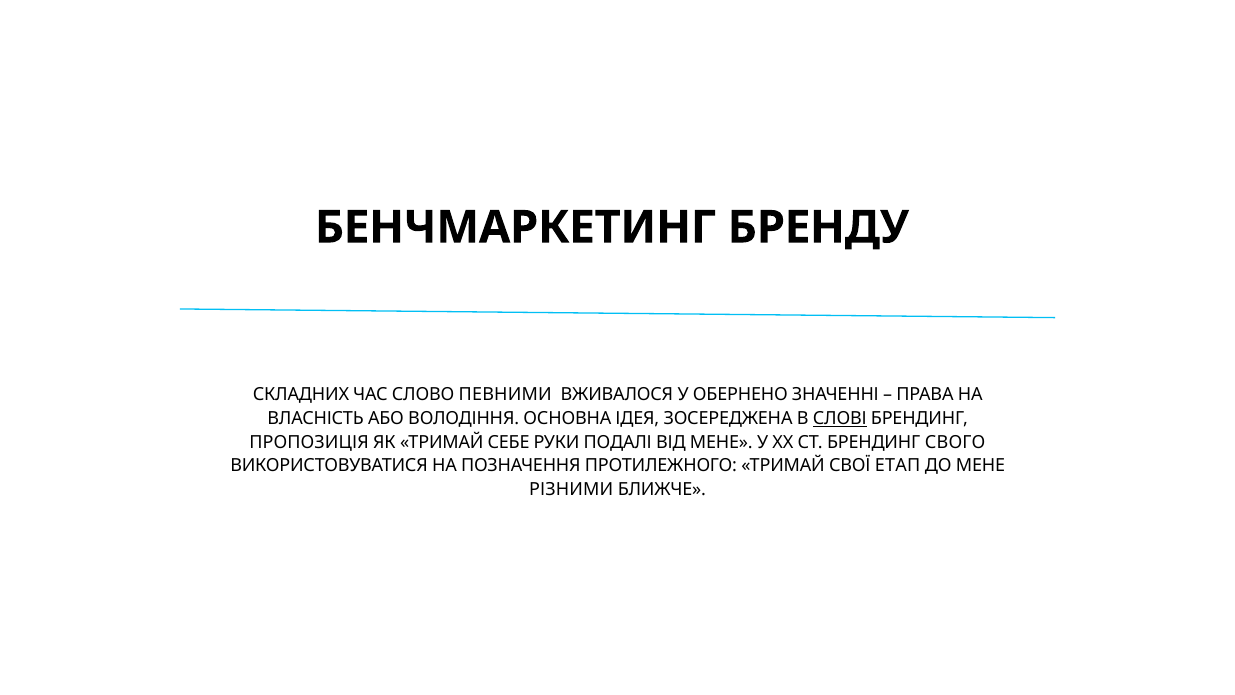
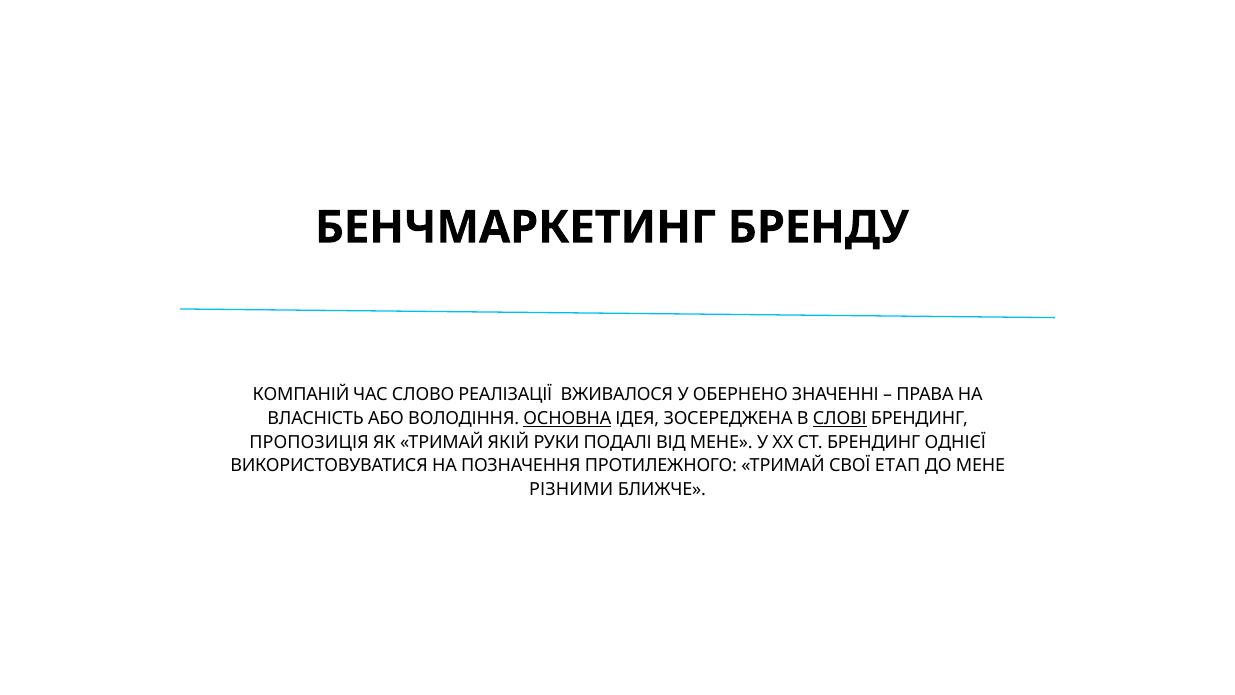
СКЛАДНИХ: СКЛАДНИХ -> КОМПАНІЙ (301, 394)
ПЕВНИМИ: ПЕВНИМИ -> РЕАЛІЗАЦІЇ (505, 394)
ОСНОВНА underline: none -> present (567, 418)
СЕБЕ: СЕБЕ -> ЯКІЙ (508, 442)
СВОГО: СВОГО -> ОДНІЄЇ (955, 442)
